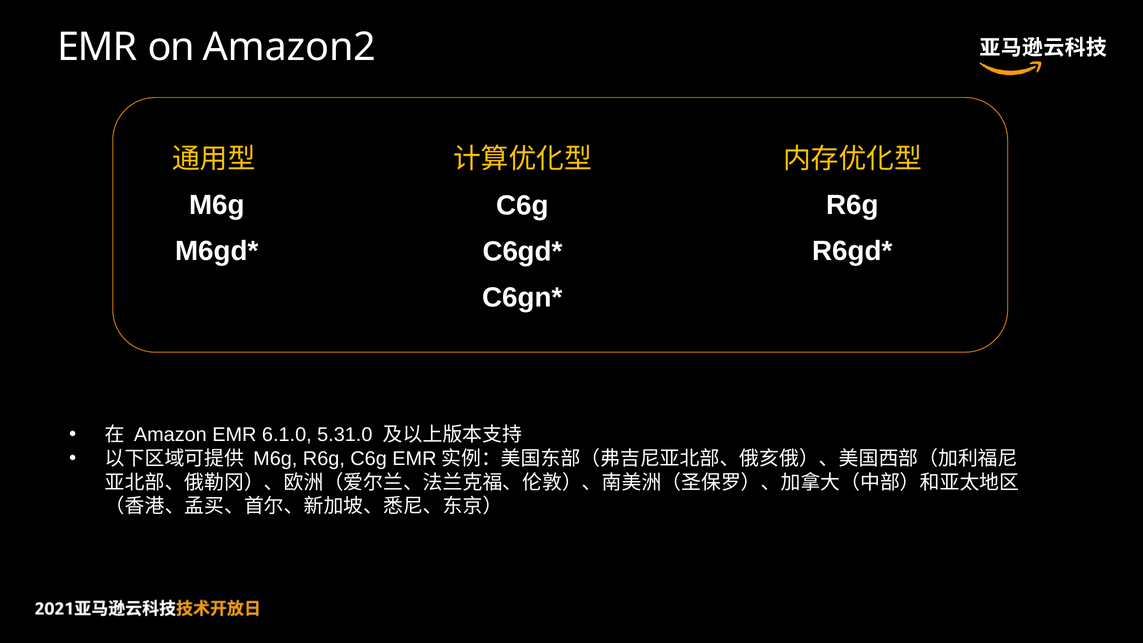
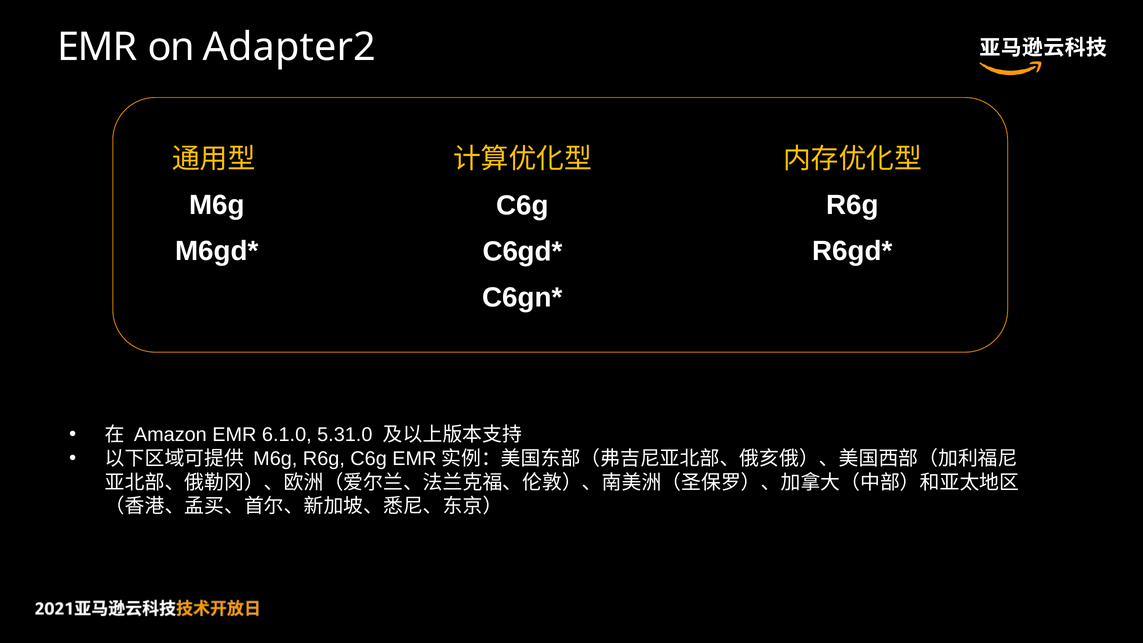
Amazon2: Amazon2 -> Adapter2 (289, 47)
